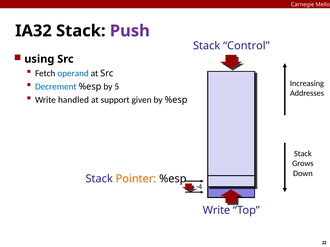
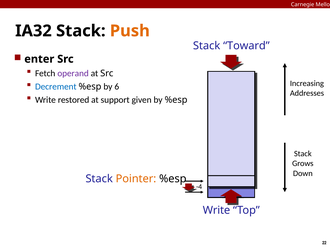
Push colour: purple -> orange (130, 31)
Control: Control -> Toward (246, 46)
using: using -> enter (39, 59)
operand colour: blue -> purple (73, 73)
5: 5 -> 6 (117, 87)
handled: handled -> restored (74, 100)
